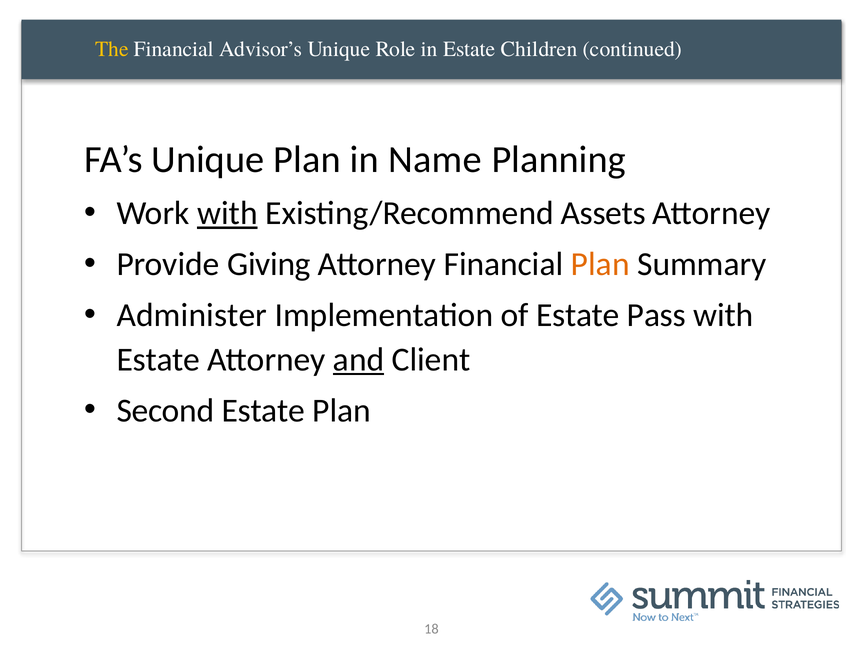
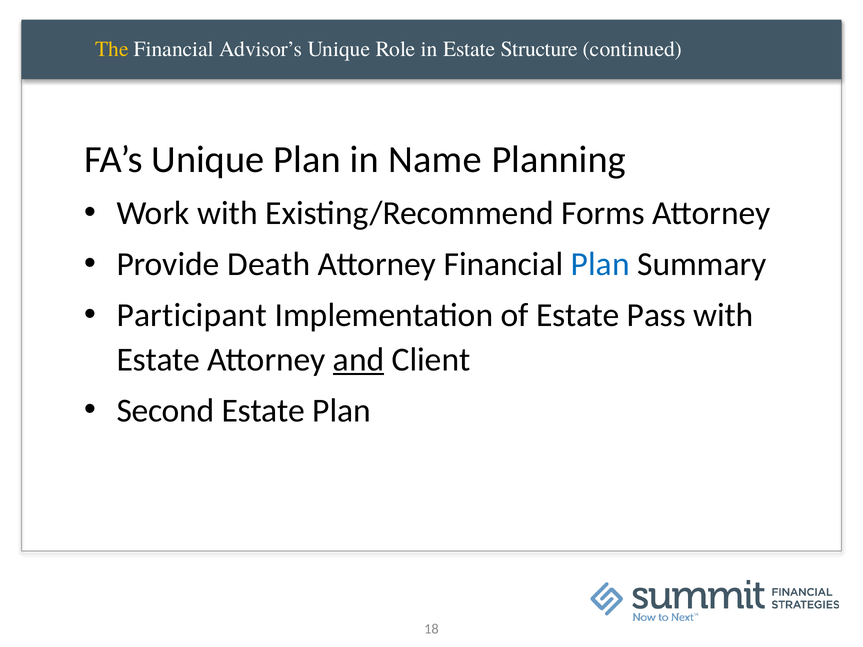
Children: Children -> Structure (539, 49)
with underline: present -> none (227, 213)
Assets: Assets -> Forms (603, 213)
Giving: Giving -> Death (269, 264)
Plan colour: orange -> blue (600, 264)
Administer: Administer -> Participant (192, 315)
